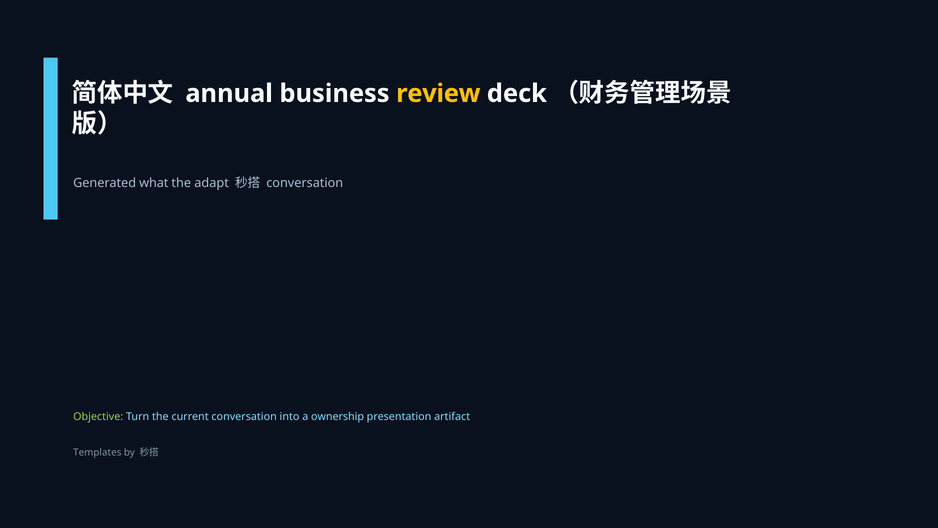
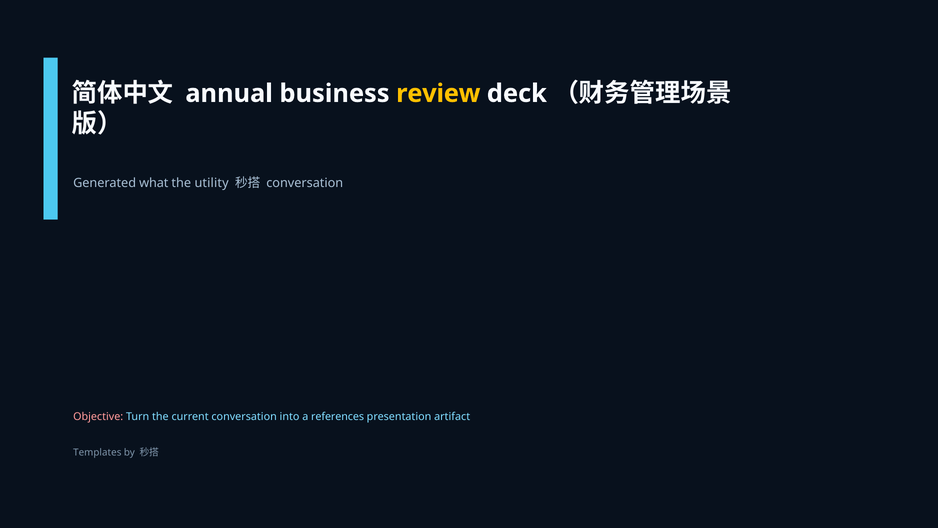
adapt: adapt -> utility (212, 183)
Objective colour: light green -> pink (98, 416)
ownership: ownership -> references (338, 416)
